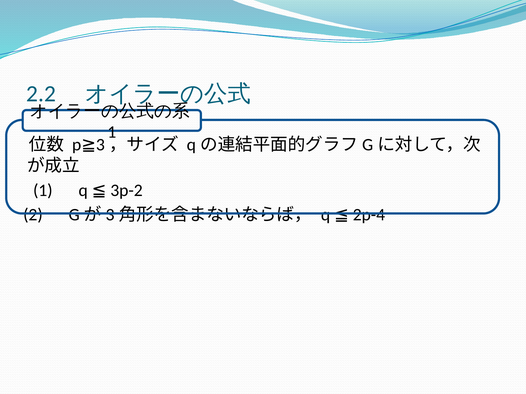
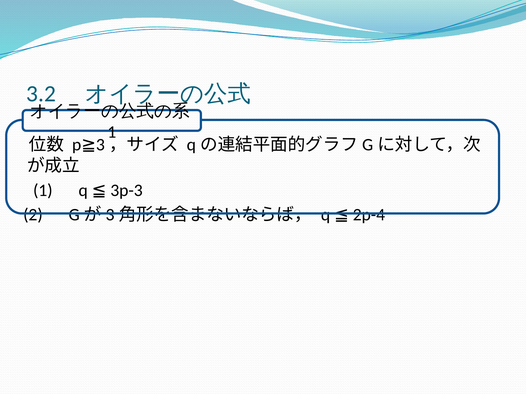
2.2: 2.2 -> 3.2 (41, 94)
3p-2: 3p-2 -> 3p-3 (127, 191)
